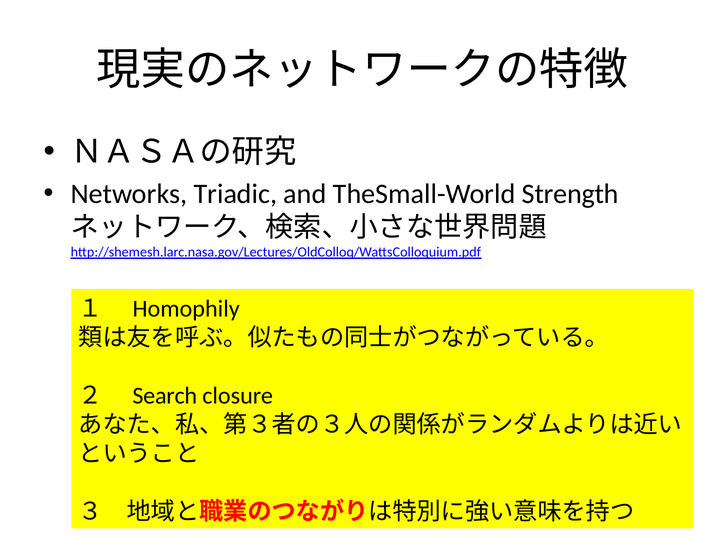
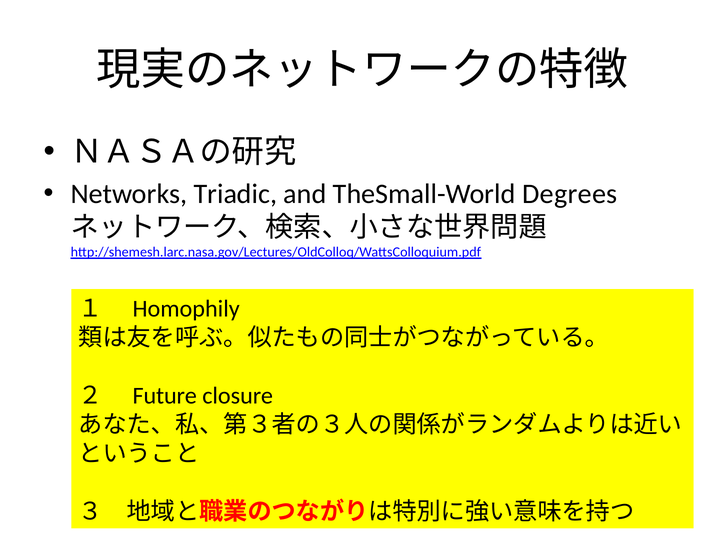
Strength: Strength -> Degrees (570, 194)
Search: Search -> Future (165, 396)
